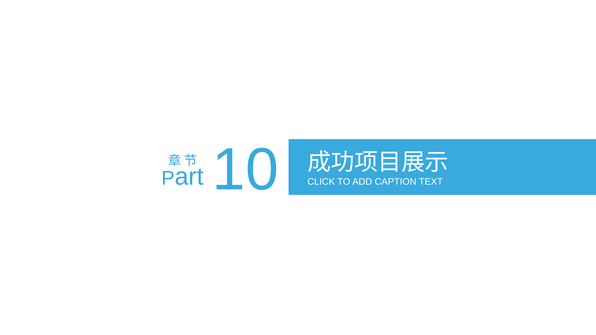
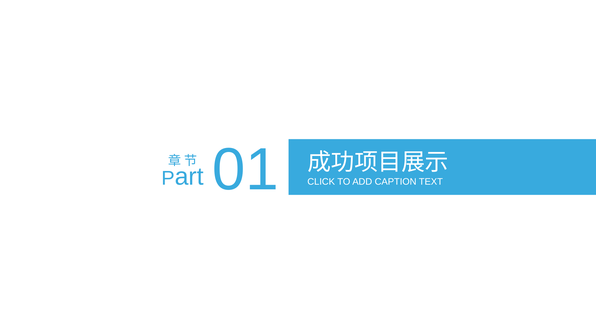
10: 10 -> 01 (245, 170)
